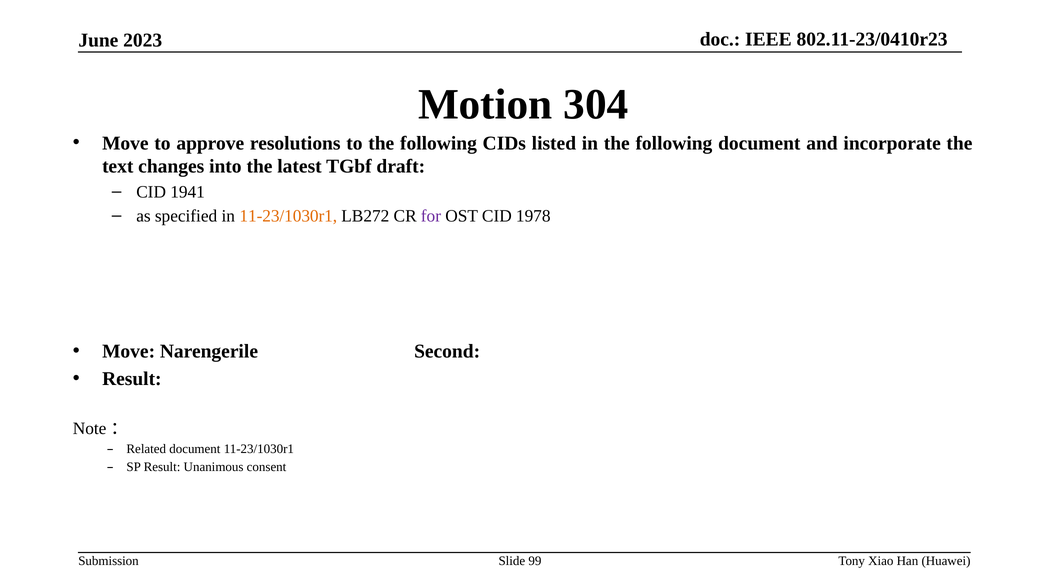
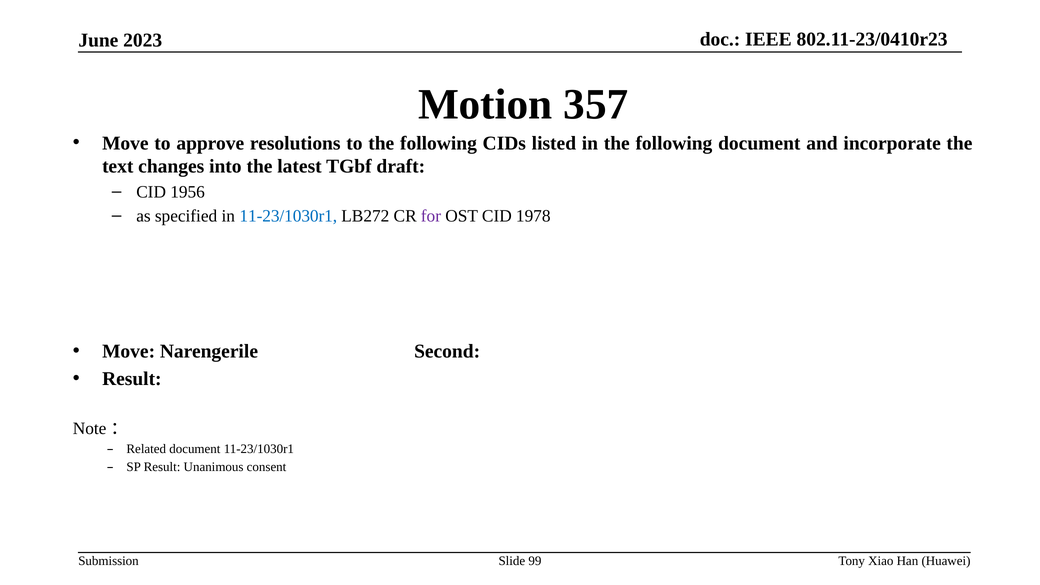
304: 304 -> 357 (596, 104)
1941: 1941 -> 1956 (188, 192)
11-23/1030r1 colour: orange -> blue (288, 216)
